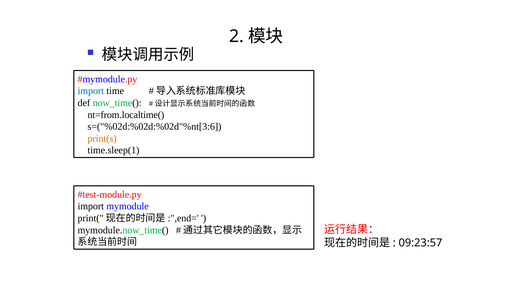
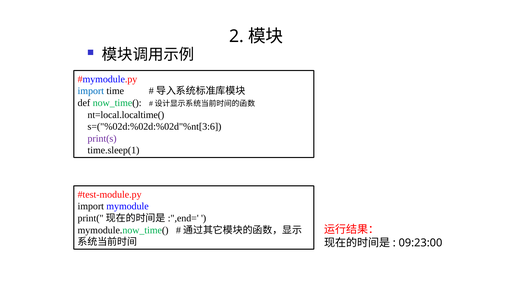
nt=from.localtime(: nt=from.localtime( -> nt=local.localtime( (126, 115)
print(s colour: orange -> purple (102, 138)
09:23:57: 09:23:57 -> 09:23:00 (420, 243)
